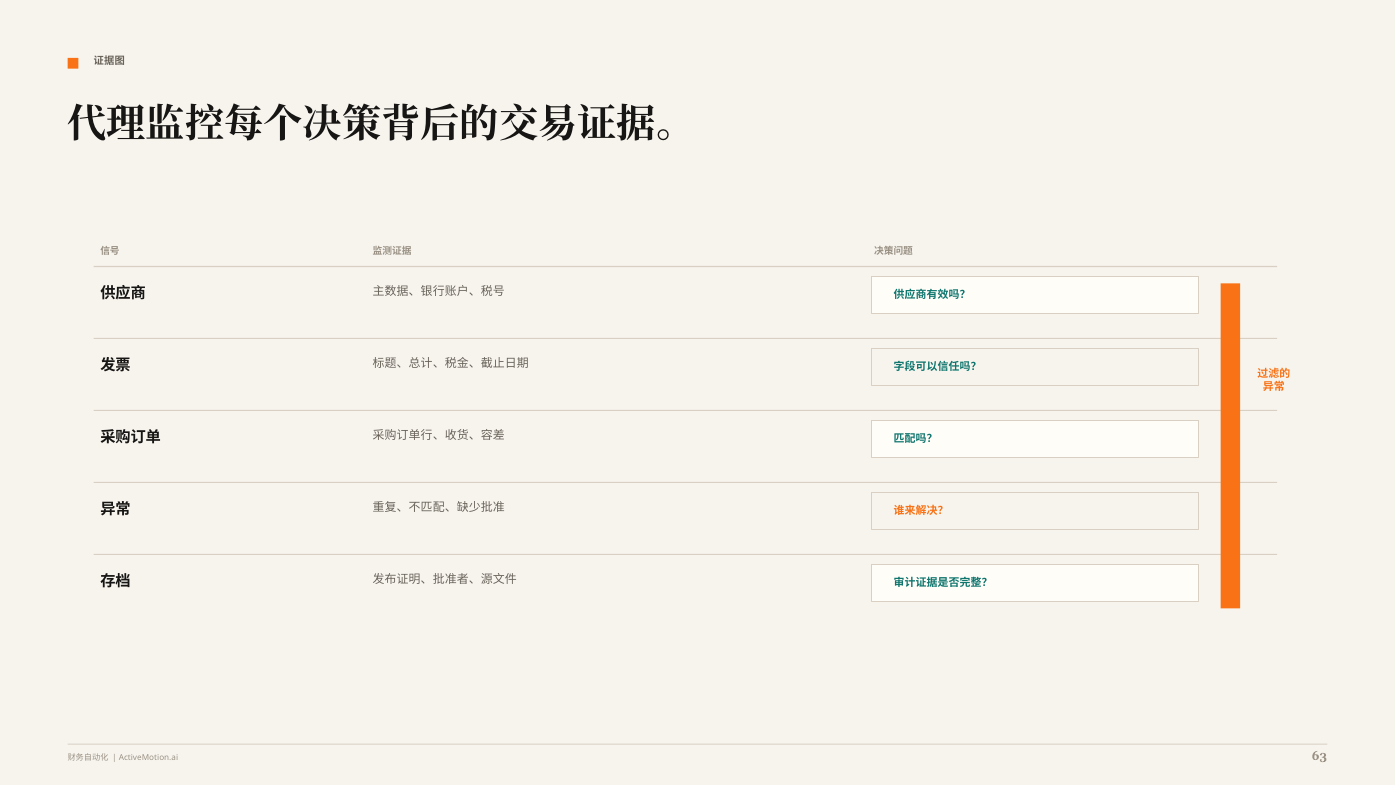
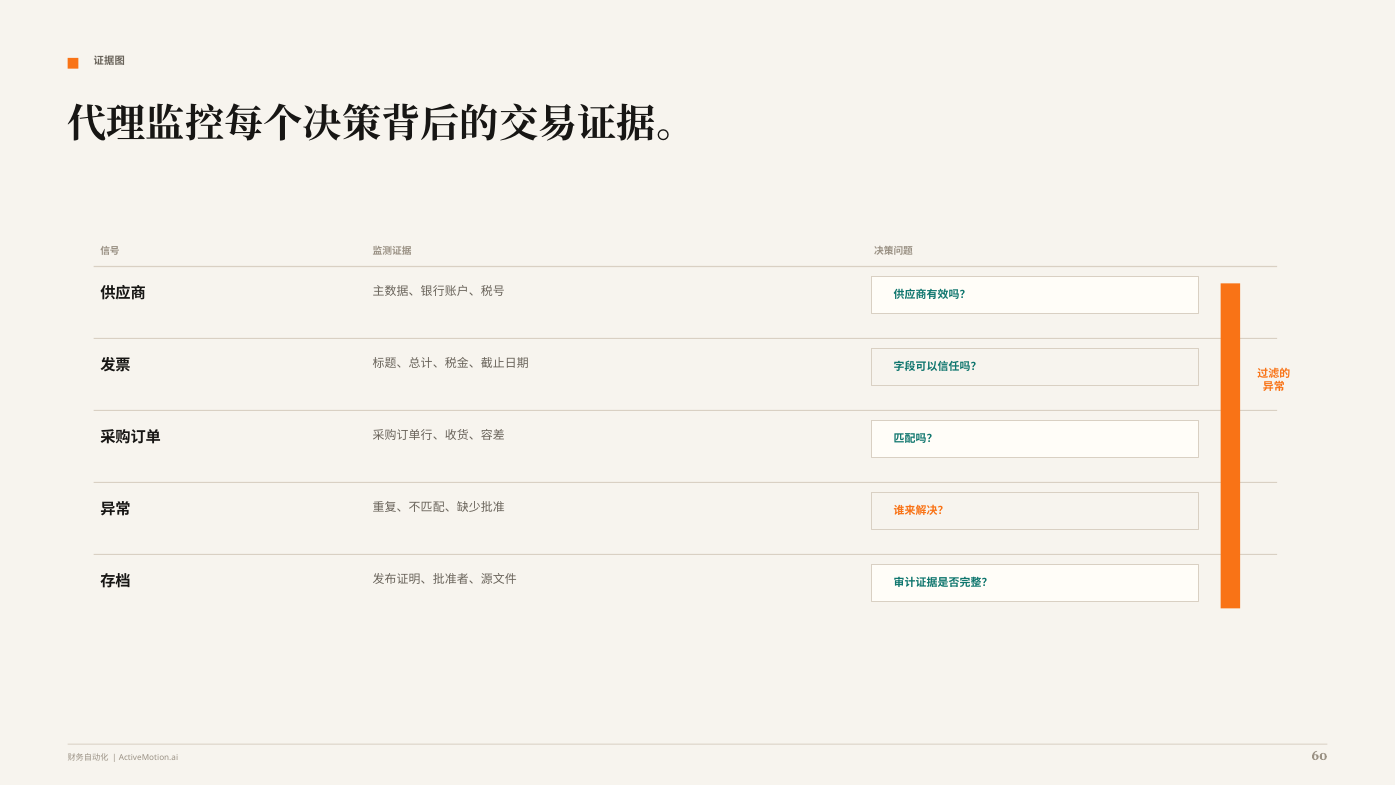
63: 63 -> 60 (1319, 756)
